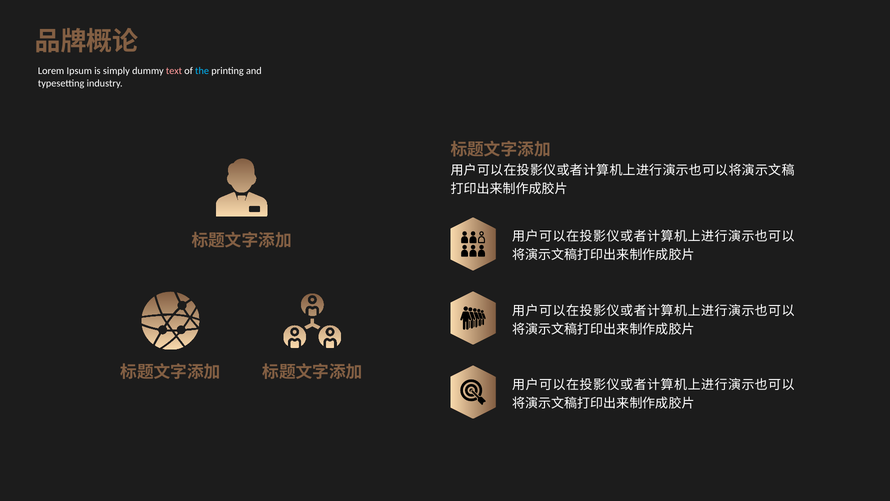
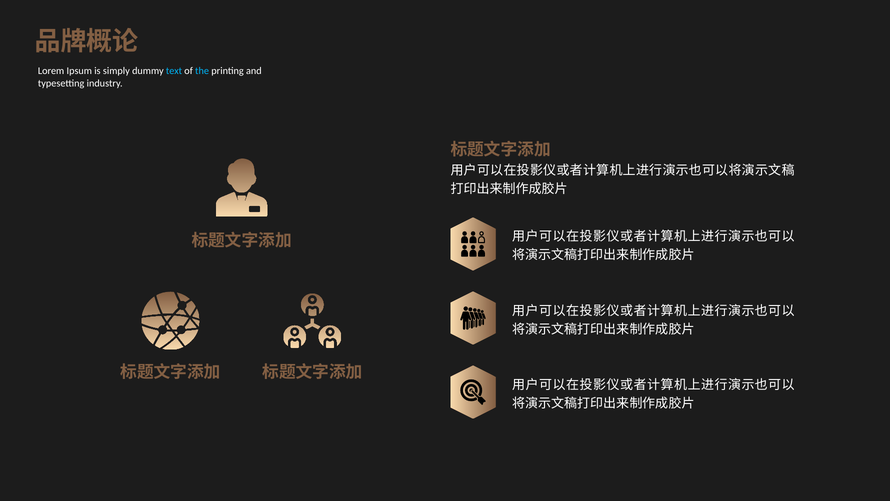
text colour: pink -> light blue (174, 71)
